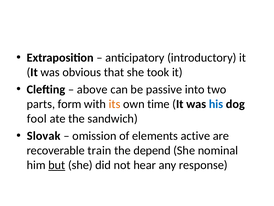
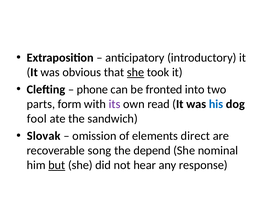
she underline: none -> present (136, 72)
above: above -> phone (92, 89)
passive: passive -> fronted (164, 89)
its colour: orange -> purple (115, 104)
time: time -> read (159, 104)
active: active -> direct (195, 136)
train: train -> song (99, 150)
